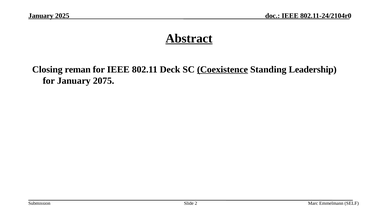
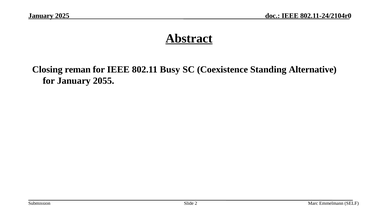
Deck: Deck -> Busy (170, 70)
Coexistence underline: present -> none (222, 70)
Leadership: Leadership -> Alternative (313, 70)
2075: 2075 -> 2055 (104, 81)
